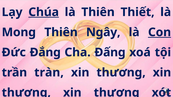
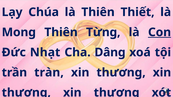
Chúa underline: present -> none (44, 12)
Ngây: Ngây -> Từng (103, 32)
Đắng: Đắng -> Nhạt (45, 53)
Đấng: Đấng -> Dâng (110, 53)
